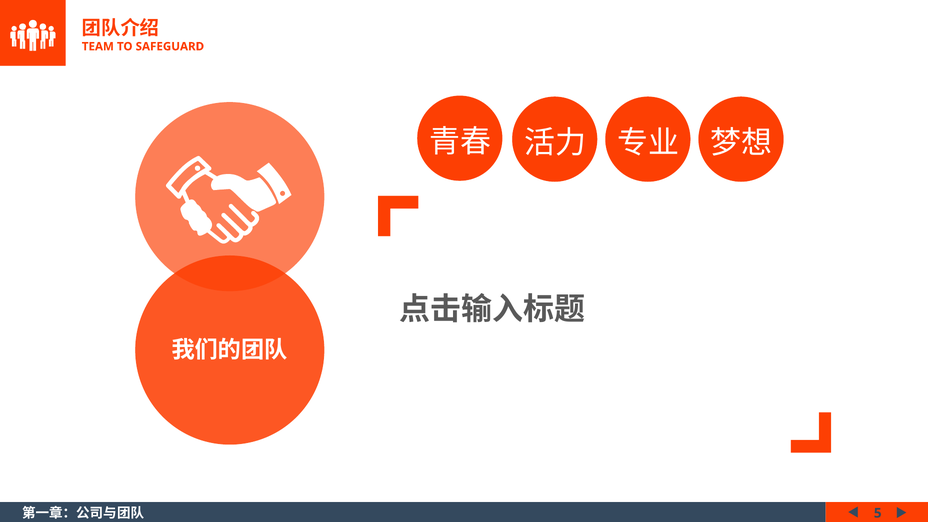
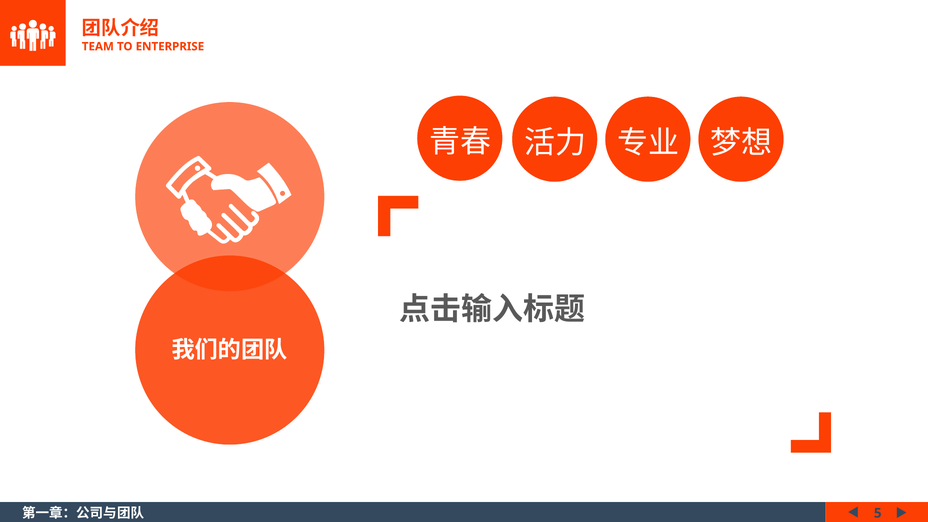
SAFEGUARD: SAFEGUARD -> ENTERPRISE (170, 47)
